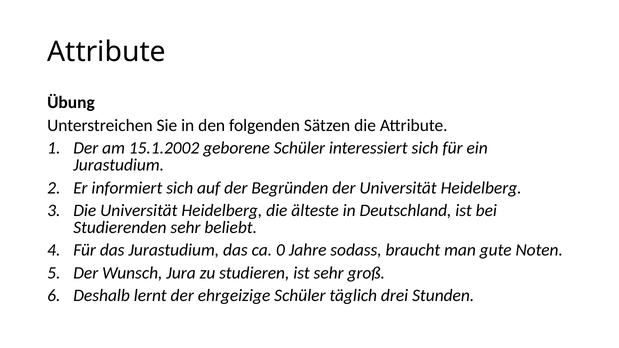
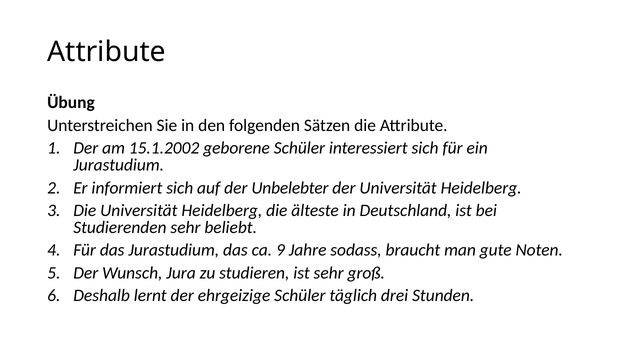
Begründen: Begründen -> Unbelebter (290, 188)
0: 0 -> 9 (280, 250)
